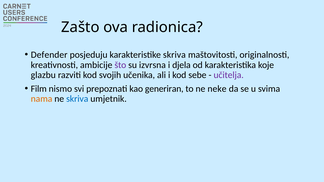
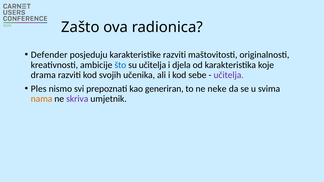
karakteristike skriva: skriva -> razviti (174, 55)
što colour: purple -> blue (120, 65)
su izvrsna: izvrsna -> učitelja (152, 65)
glazbu: glazbu -> drama (43, 75)
Film: Film -> Ples (39, 89)
skriva colour: blue -> purple (77, 99)
